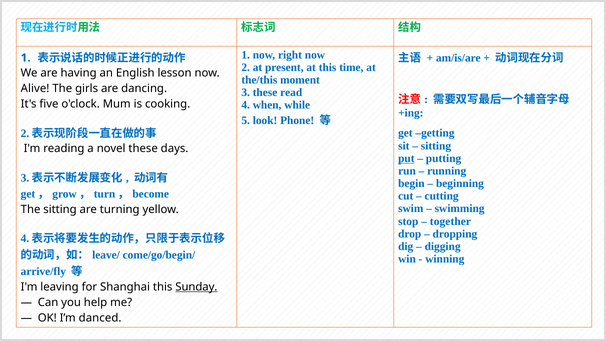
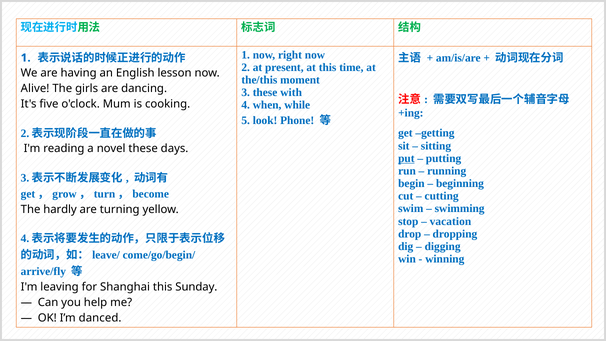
read: read -> with (291, 92)
The sitting: sitting -> hardly (60, 210)
together: together -> vacation (450, 221)
Sunday underline: present -> none (196, 287)
